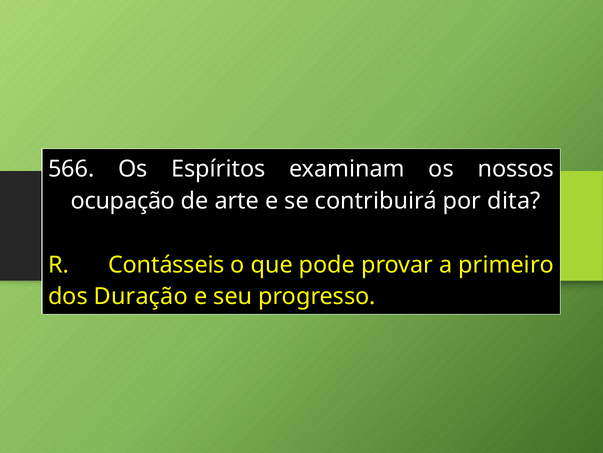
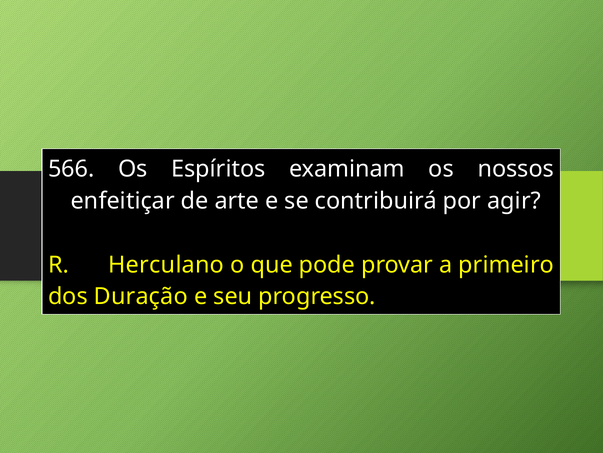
ocupação: ocupação -> enfeitiçar (123, 201)
dita: dita -> agir (514, 201)
Contásseis: Contásseis -> Herculano (166, 264)
